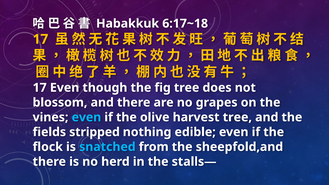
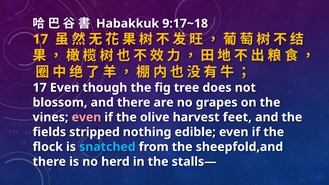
6:17~18: 6:17~18 -> 9:17~18 (185, 24)
even colour: light blue -> pink (86, 117)
harvest tree: tree -> feet (237, 117)
